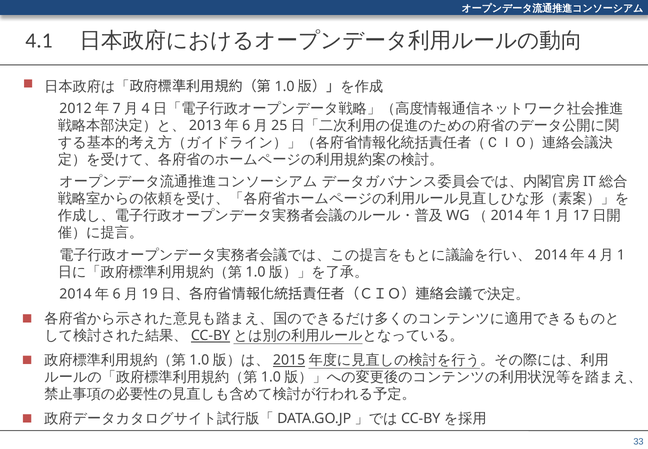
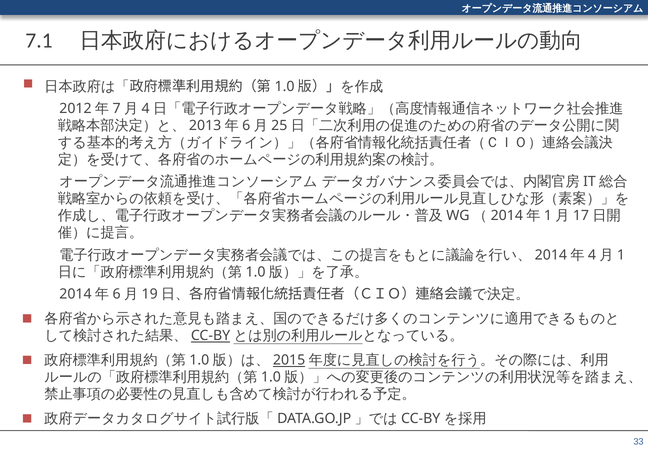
4.1: 4.1 -> 7.1 (39, 40)
